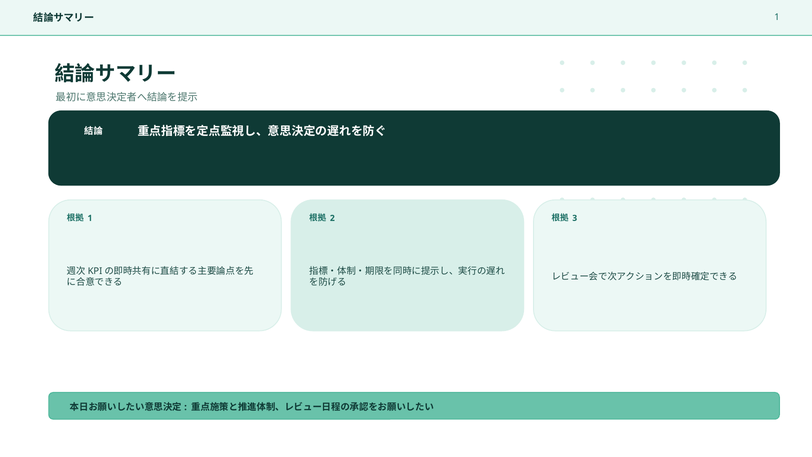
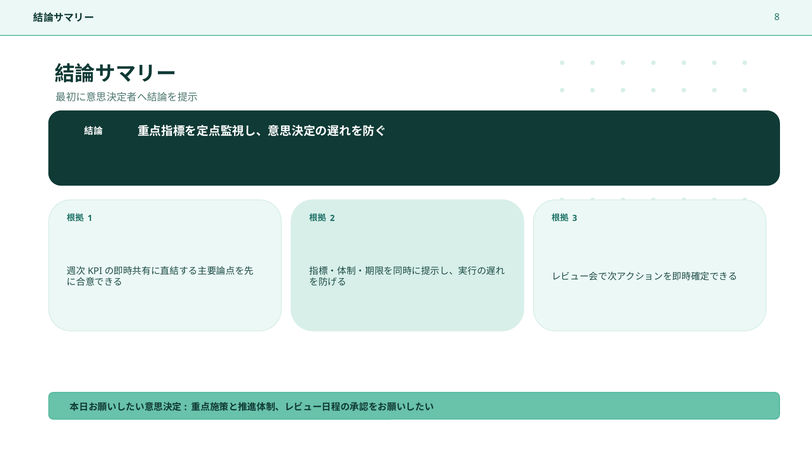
1: 1 -> 8 (777, 17)
